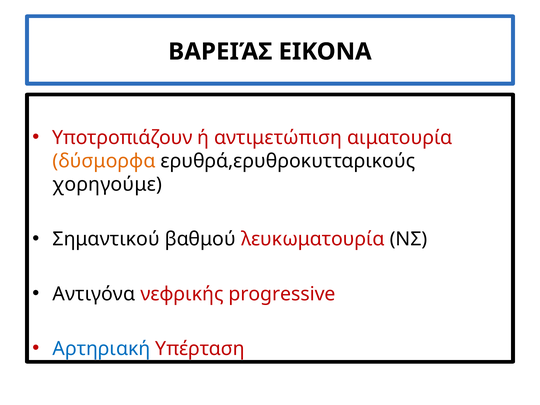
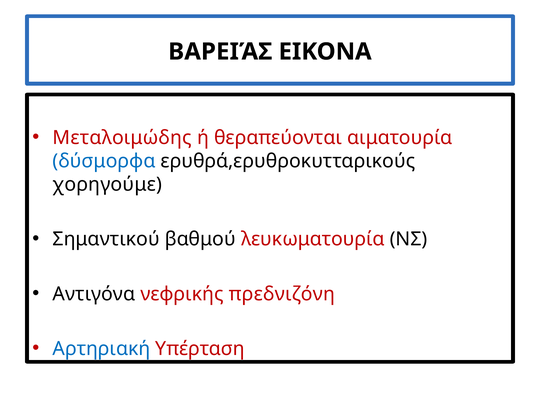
Υποτροπιάζουν: Υποτροπιάζουν -> Μεταλοιμώδης (122, 138)
αντιμετώπιση: αντιμετώπιση -> θεραπεύονται (278, 138)
δύσμορφα colour: orange -> blue (104, 161)
progressive: progressive -> πρεδνιζόνη (282, 294)
